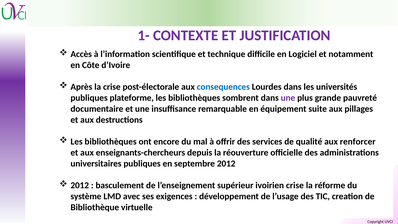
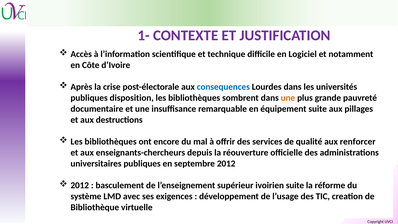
plateforme: plateforme -> disposition (132, 98)
une colour: purple -> orange (288, 98)
ivoirien crise: crise -> suite (295, 185)
